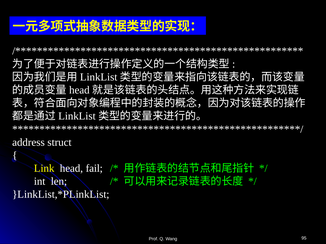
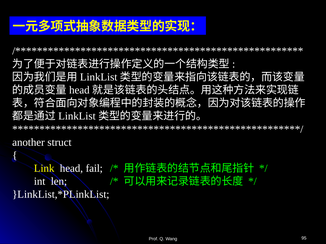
address: address -> another (28, 142)
